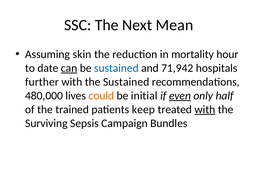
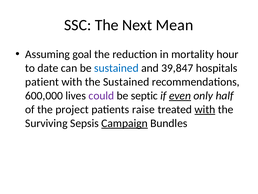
skin: skin -> goal (82, 54)
can underline: present -> none (69, 68)
71,942: 71,942 -> 39,847 (177, 68)
further: further -> patient (42, 82)
480,000: 480,000 -> 600,000 (44, 95)
could colour: orange -> purple (101, 95)
initial: initial -> septic (144, 95)
trained: trained -> project (72, 109)
keep: keep -> raise (143, 109)
Campaign underline: none -> present (125, 123)
